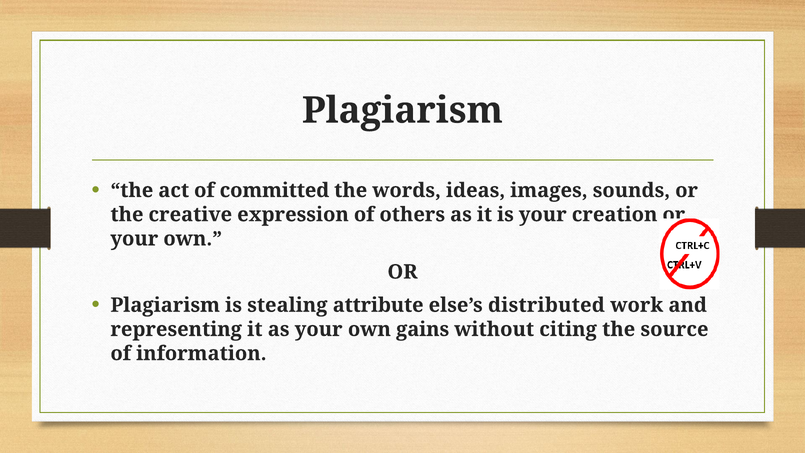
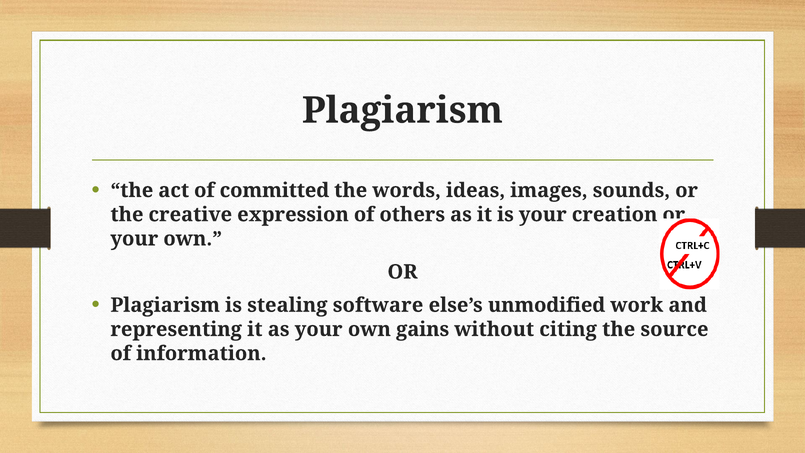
attribute: attribute -> software (378, 305)
distributed: distributed -> unmodified (547, 305)
